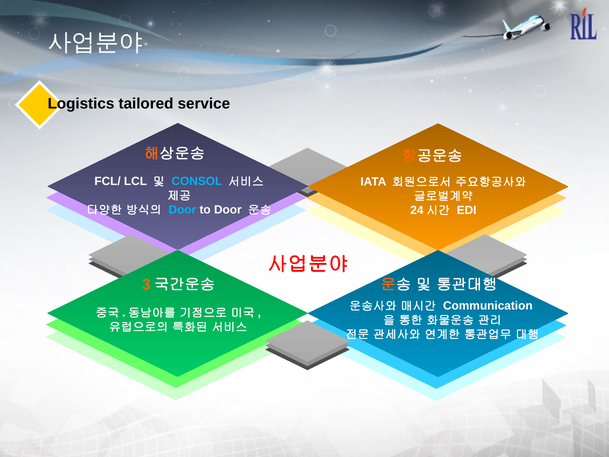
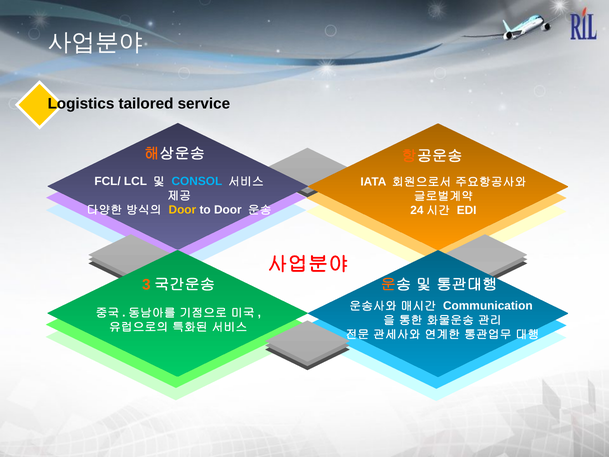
Door colour: light blue -> yellow (182, 210)
